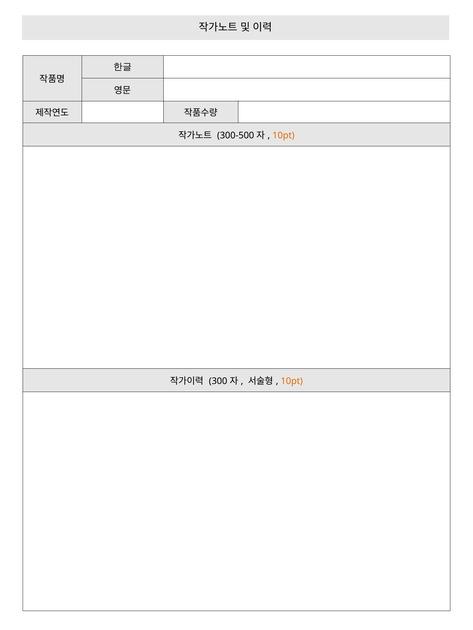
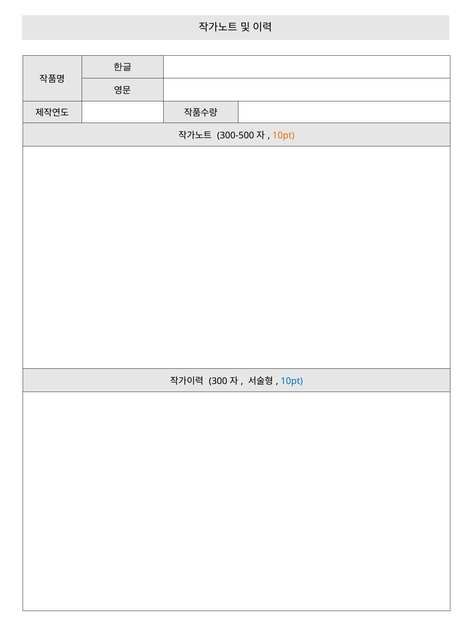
10pt colour: orange -> blue (292, 382)
